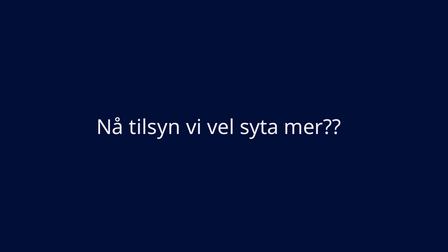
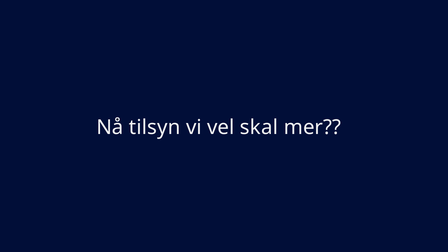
syta: syta -> skal (259, 127)
